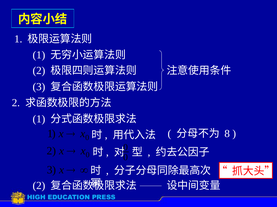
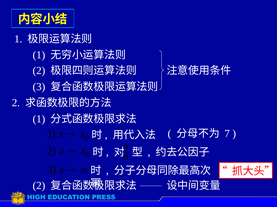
8: 8 -> 7 (227, 134)
